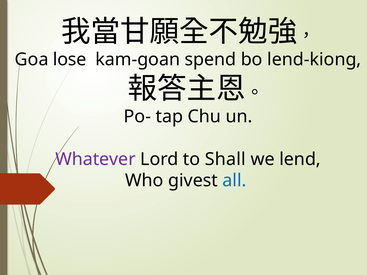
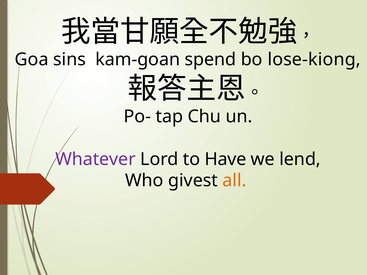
lose: lose -> sins (70, 60)
lend-kiong: lend-kiong -> lose-kiong (314, 60)
Shall: Shall -> Have (226, 159)
all colour: blue -> orange (234, 181)
